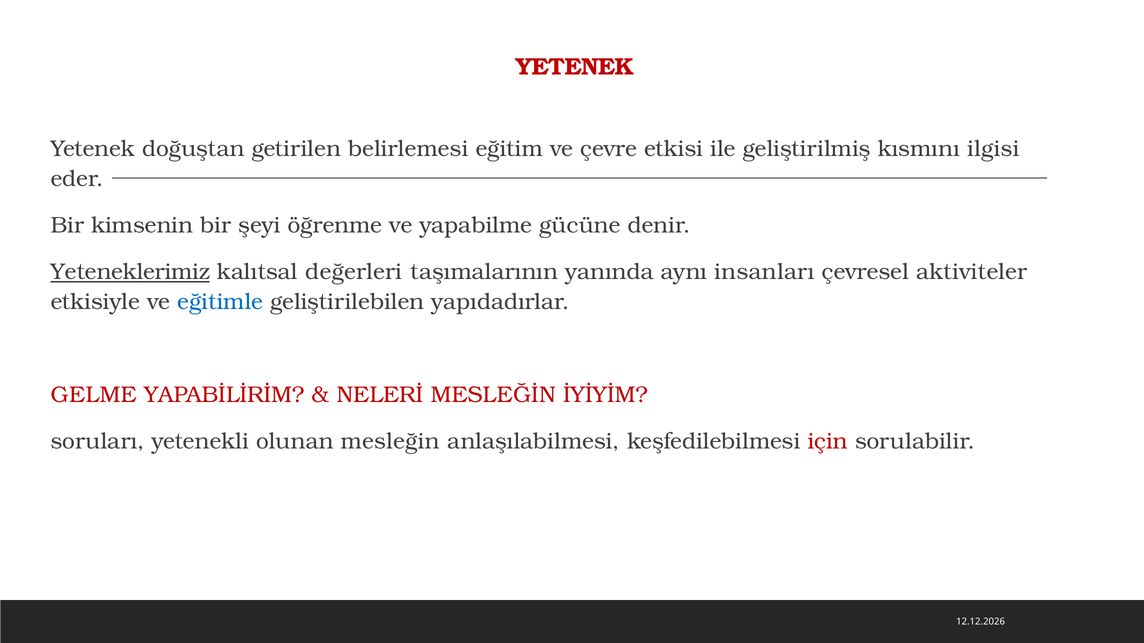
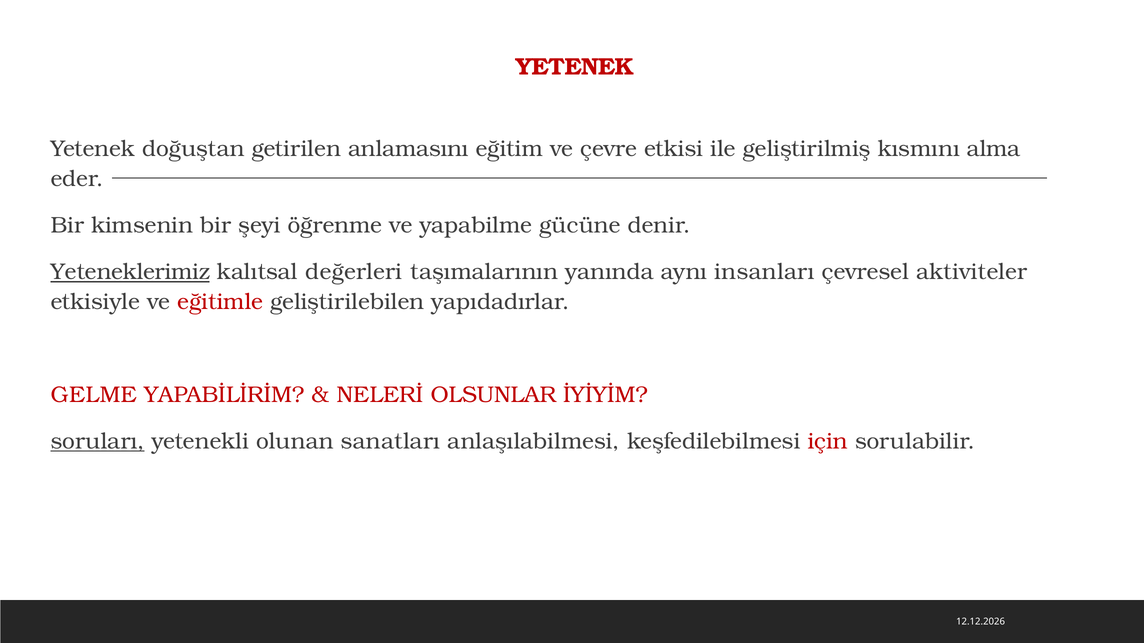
belirlemesi: belirlemesi -> anlamasını (408, 149)
ilgisi: ilgisi -> alma (994, 149)
eğitimle colour: blue -> red (220, 302)
MESLEĞİN: MESLEĞİN -> OLSUNLAR (493, 395)
soruları underline: none -> present (98, 442)
mesleğin: mesleğin -> sanatları (390, 442)
